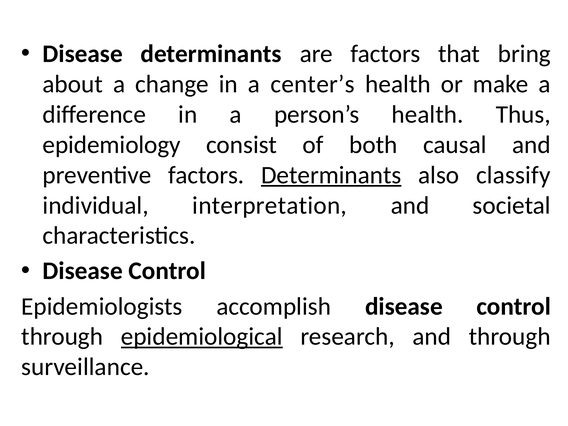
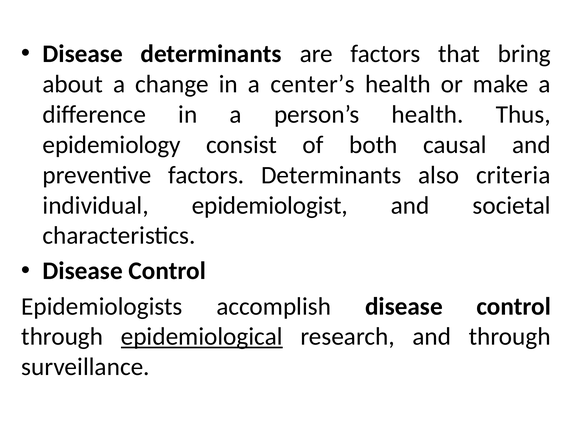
Determinants underline: present -> none (331, 175)
classify: classify -> criteria (513, 175)
interpretation: interpretation -> epidemiologist (270, 205)
